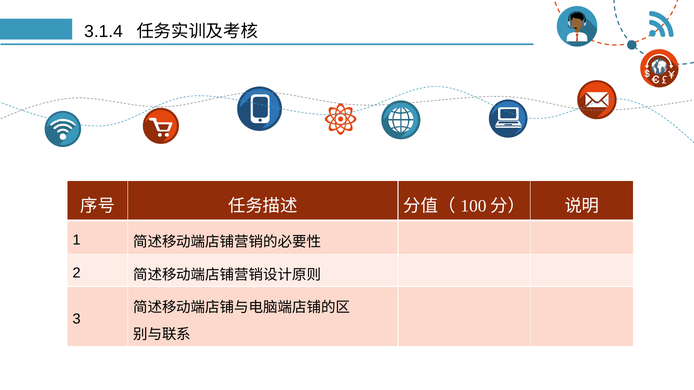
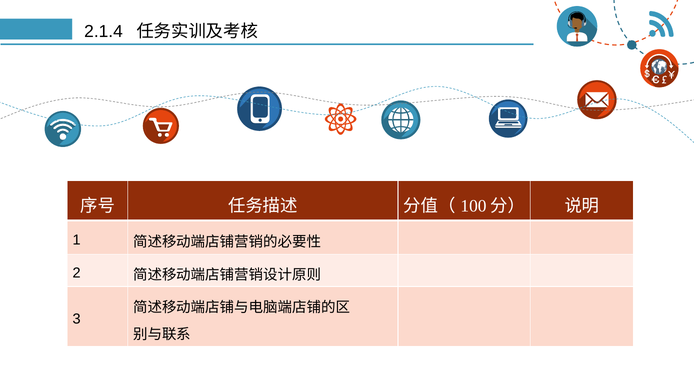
3.1.4: 3.1.4 -> 2.1.4 (104, 31)
